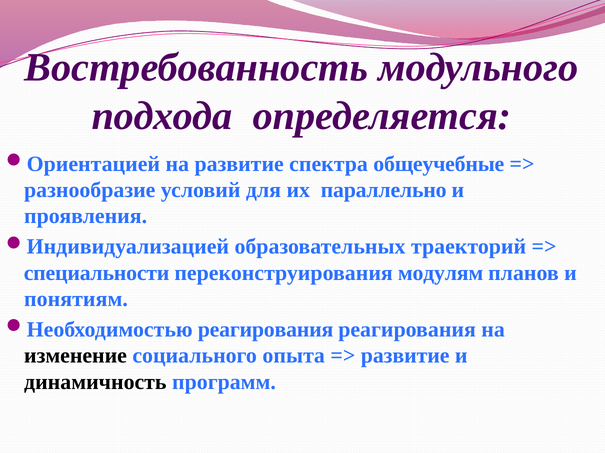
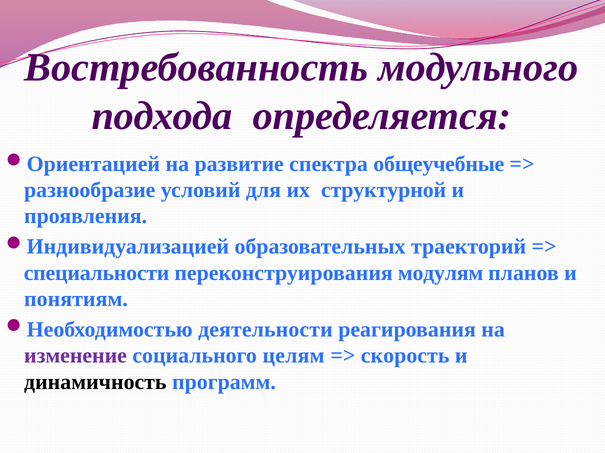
параллельно: параллельно -> структурной (384, 190)
реагирования: реагирования -> деятельности (265, 330)
изменение colour: black -> purple (75, 356)
опыта: опыта -> целям (294, 356)
развитие: развитие -> скорость (405, 356)
